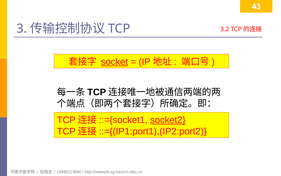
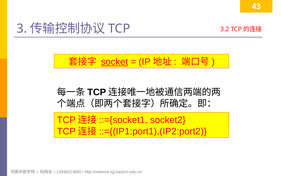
socket2 underline: present -> none (168, 120)
